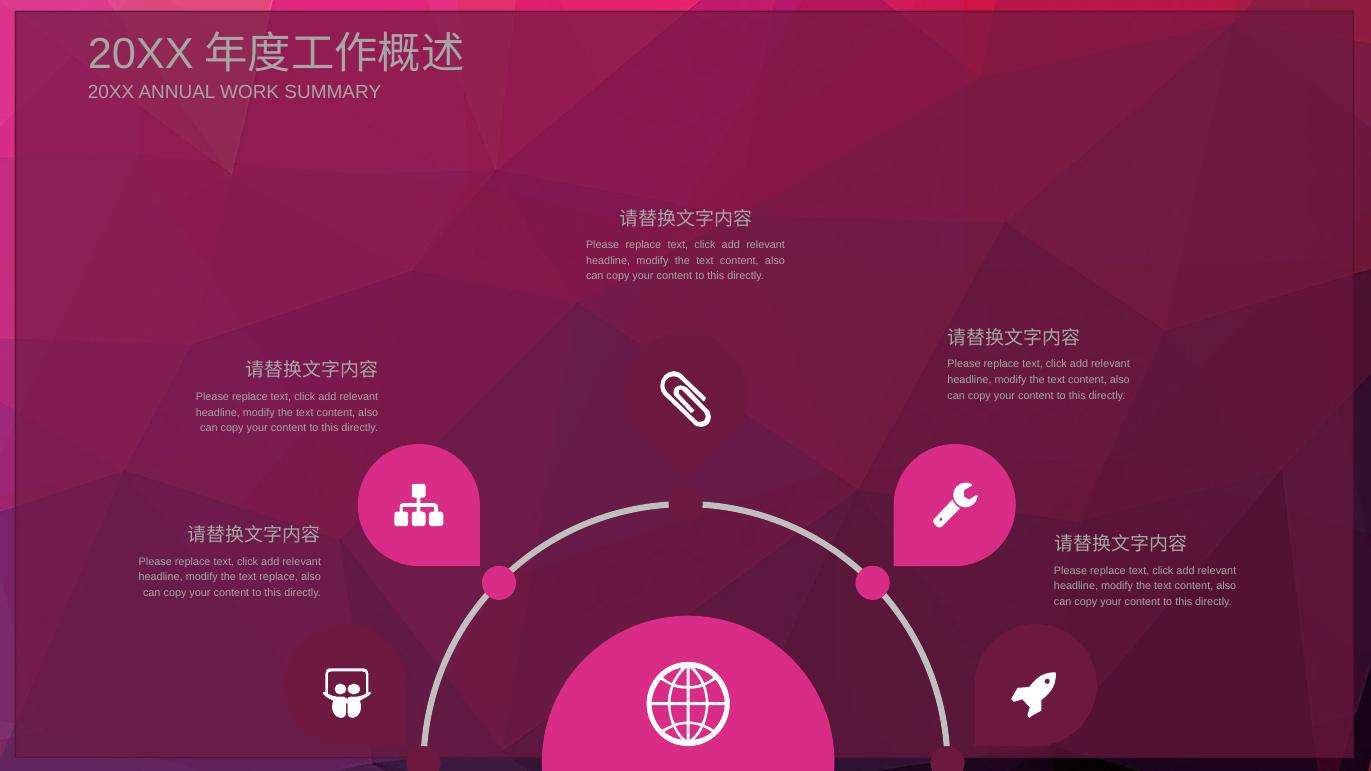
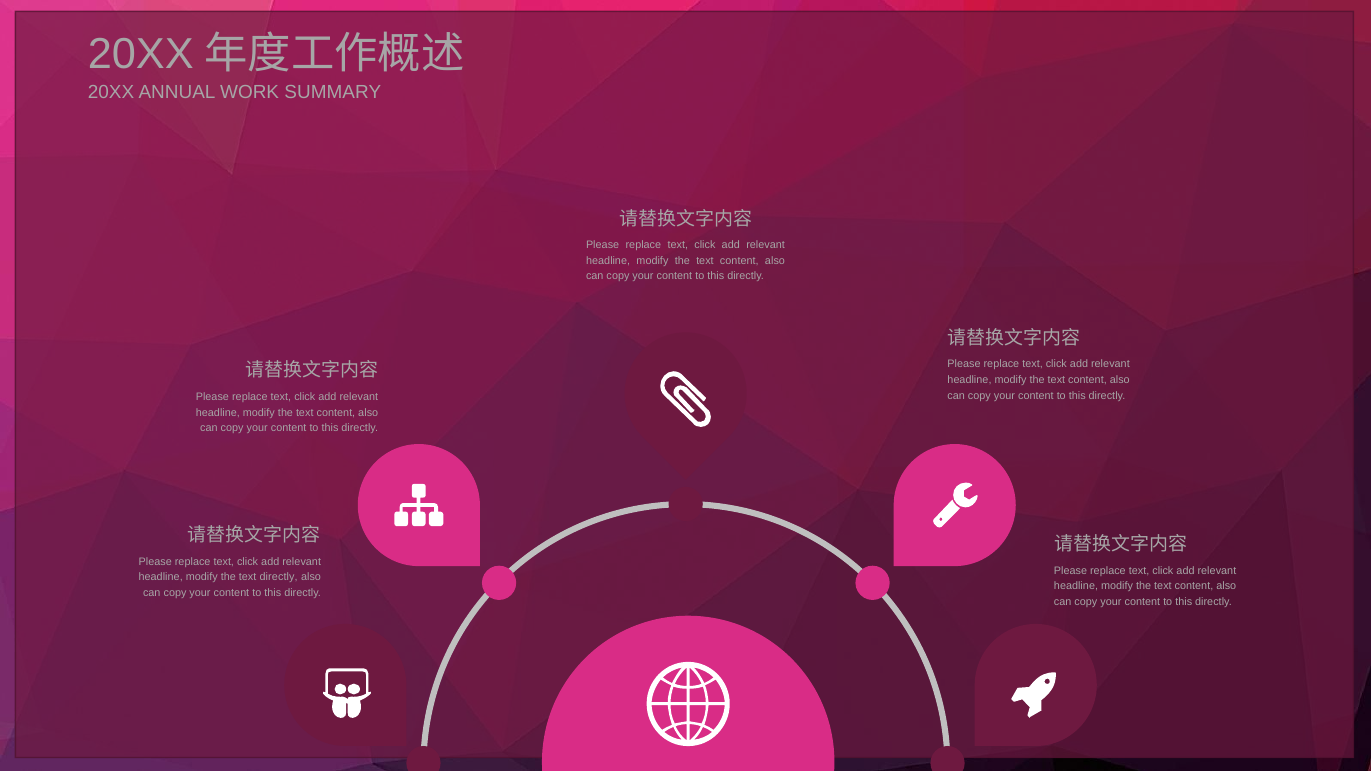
text replace: replace -> directly (279, 577)
